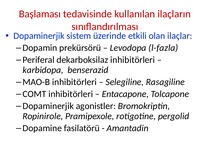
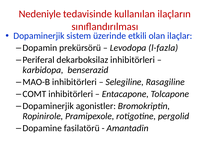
Başlaması: Başlaması -> Nedeniyle (40, 14)
